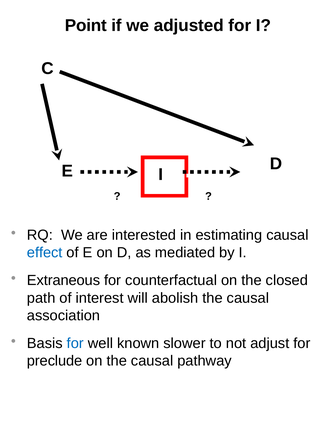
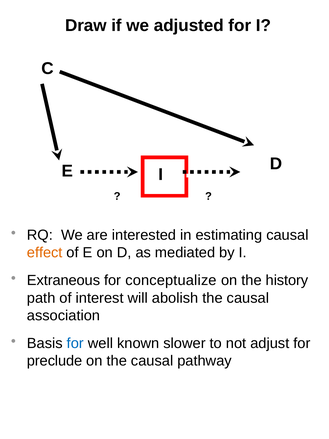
Point: Point -> Draw (86, 25)
effect colour: blue -> orange (45, 252)
counterfactual: counterfactual -> conceptualize (171, 280)
closed: closed -> history (287, 280)
